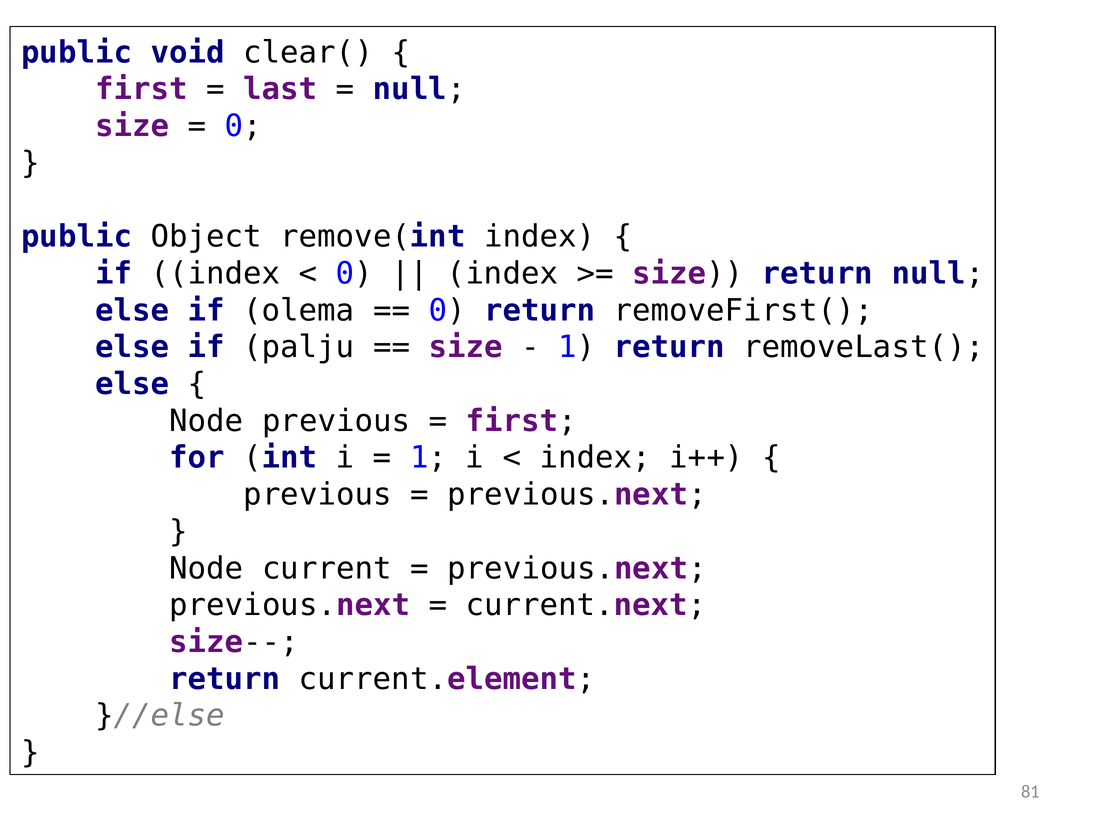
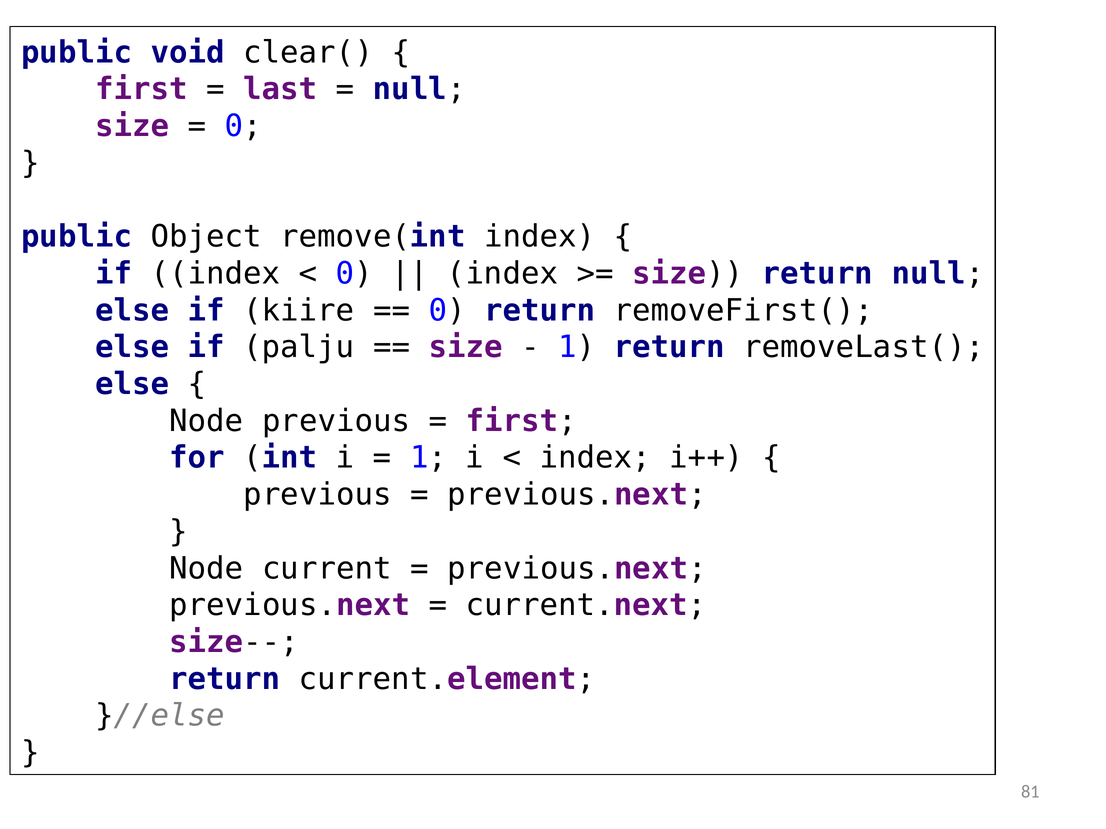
olema: olema -> kiire (299, 311)
